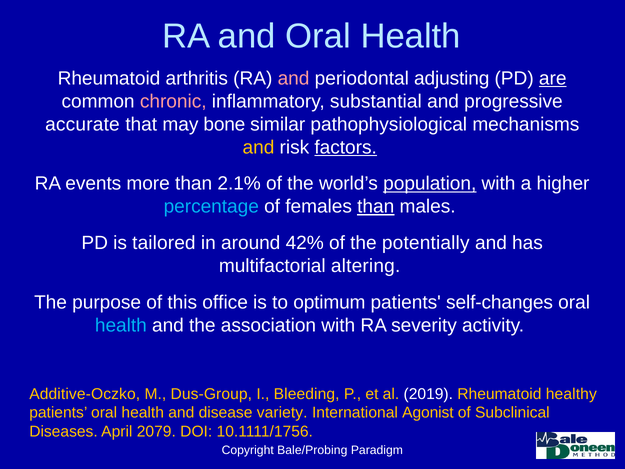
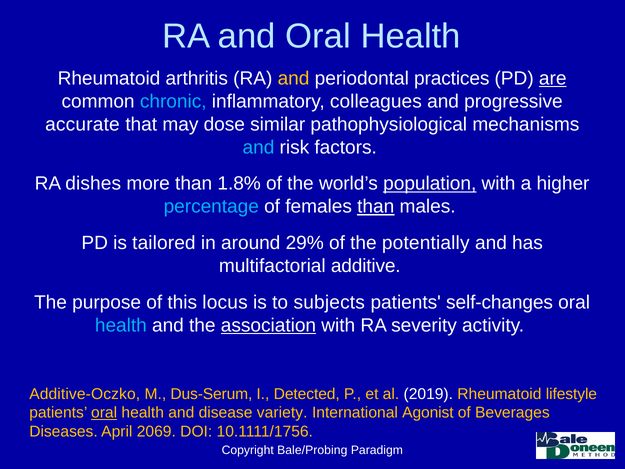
and colour: pink -> yellow (294, 78)
adjusting: adjusting -> practices (452, 78)
chronic colour: pink -> light blue (173, 101)
substantial: substantial -> colleagues (376, 101)
bone: bone -> dose (224, 124)
and colour: yellow -> light blue (258, 147)
factors underline: present -> none (346, 147)
events: events -> dishes (93, 184)
2.1%: 2.1% -> 1.8% (239, 184)
42%: 42% -> 29% (305, 243)
altering: altering -> additive (366, 266)
office: office -> locus (225, 302)
optimum: optimum -> subjects (329, 302)
association underline: none -> present (268, 325)
Dus-Group: Dus-Group -> Dus-Serum (211, 394)
Bleeding: Bleeding -> Detected (307, 394)
healthy: healthy -> lifestyle (571, 394)
oral underline: none -> present (104, 412)
Subclinical: Subclinical -> Beverages (512, 412)
2079: 2079 -> 2069 (156, 431)
